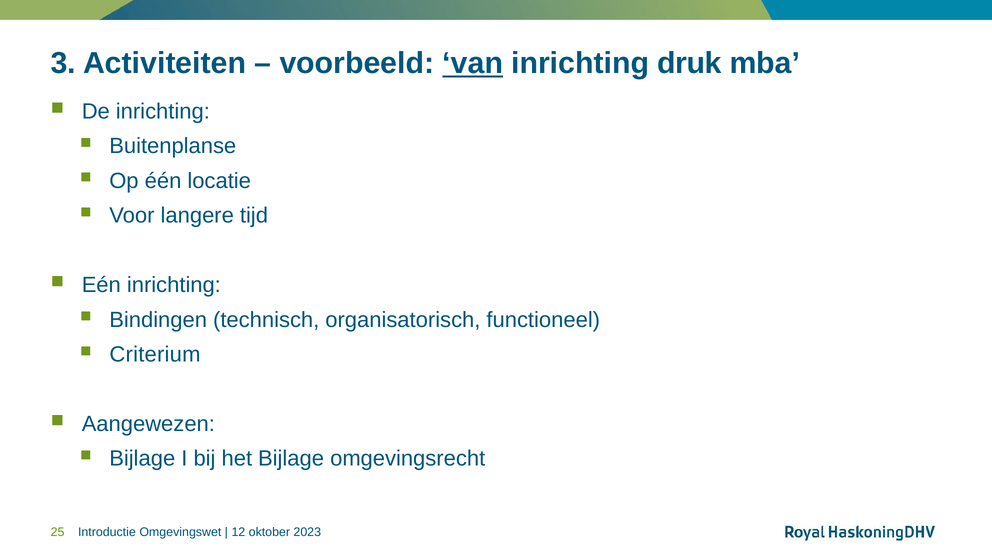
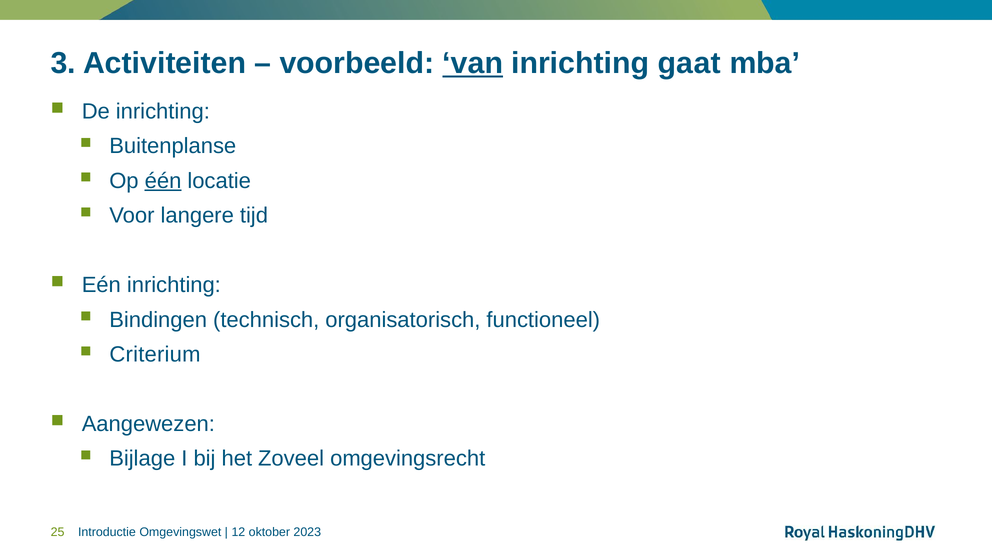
druk: druk -> gaat (689, 63)
één underline: none -> present (163, 181)
het Bijlage: Bijlage -> Zoveel (291, 459)
